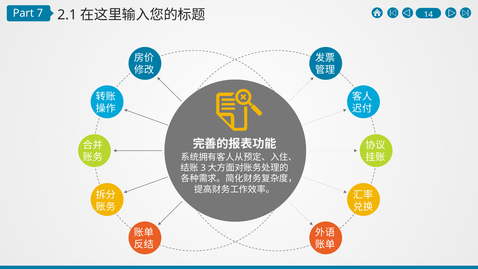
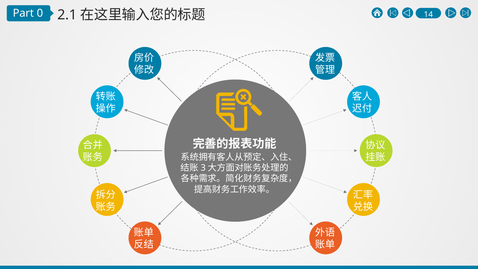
7: 7 -> 0 (40, 13)
